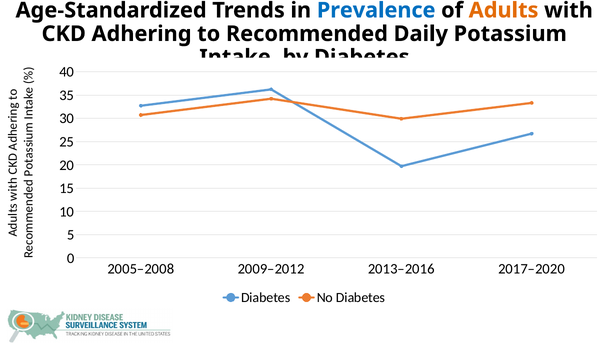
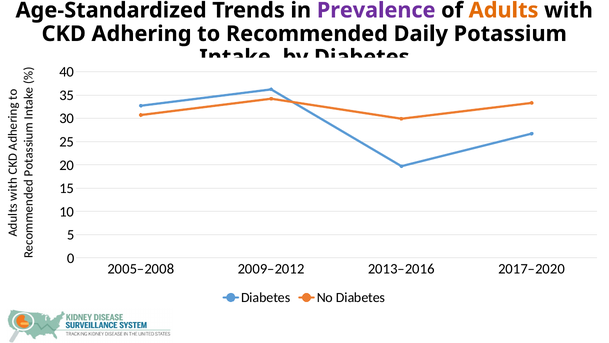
Prevalence colour: blue -> purple (376, 10)
